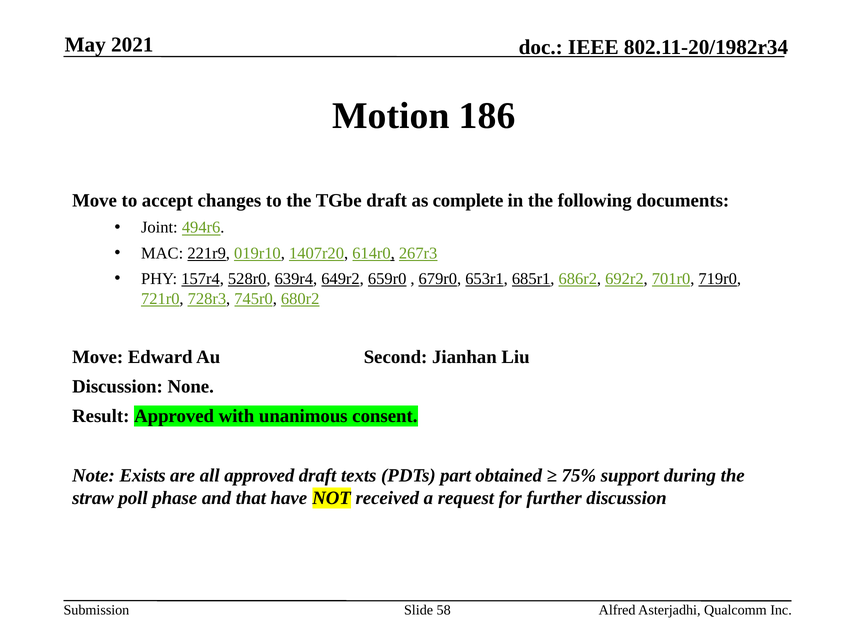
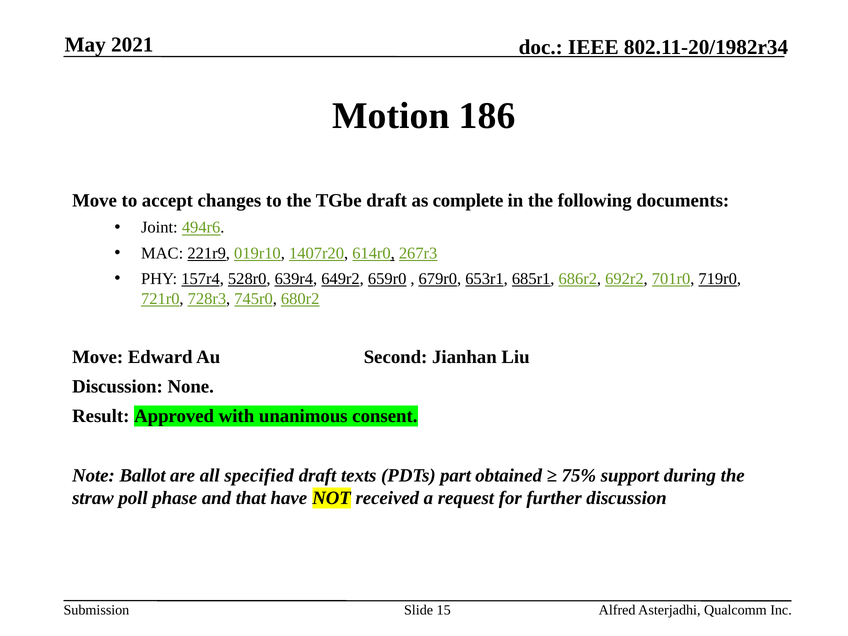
Exists: Exists -> Ballot (143, 476)
all approved: approved -> specified (259, 476)
58: 58 -> 15 (444, 610)
